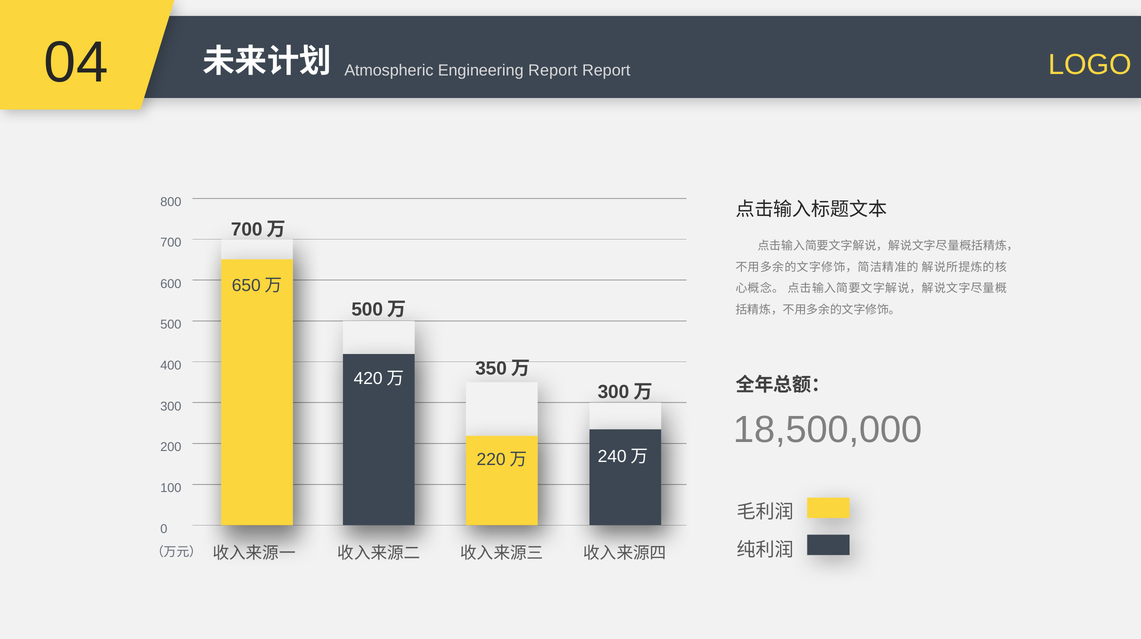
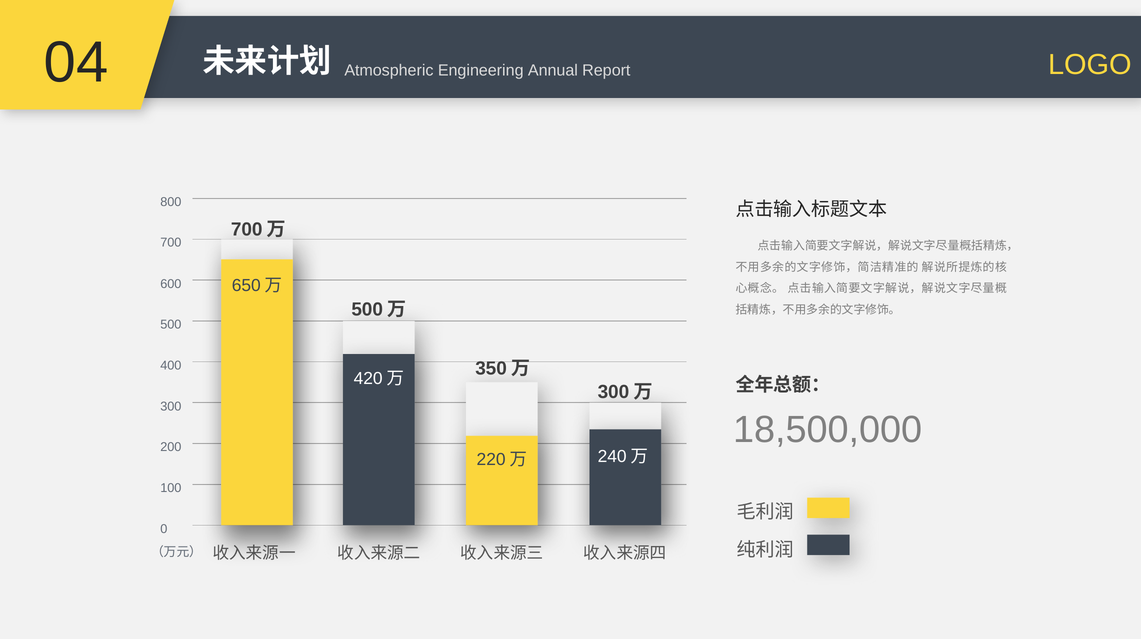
Engineering Report: Report -> Annual (553, 70)
